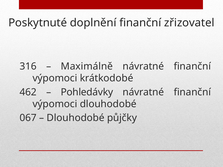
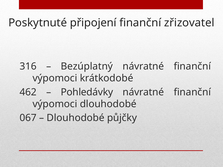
doplnění: doplnění -> připojení (93, 23)
Maximálně: Maximálně -> Bezúplatný (87, 66)
